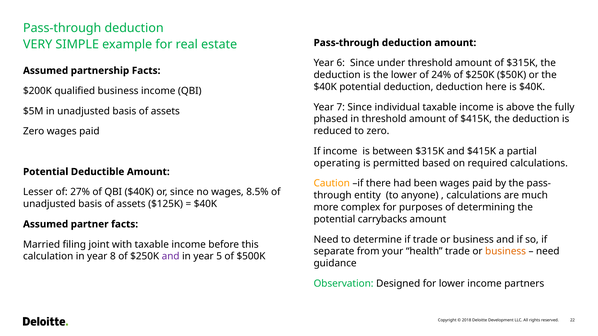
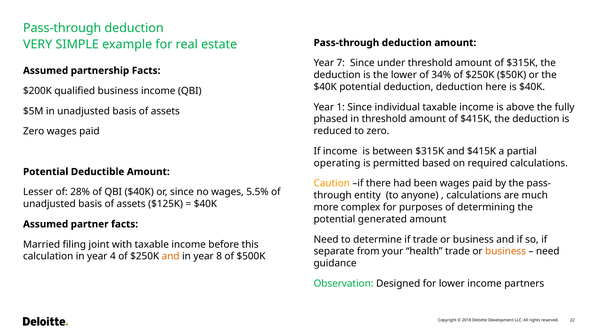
6: 6 -> 7 (341, 63)
24%: 24% -> 34% (441, 75)
7: 7 -> 1 (341, 107)
27%: 27% -> 28% (80, 192)
8.5%: 8.5% -> 5.5% (257, 192)
carrybacks: carrybacks -> generated (382, 219)
8: 8 -> 4 (113, 257)
and colour: purple -> orange (171, 257)
5: 5 -> 8 (219, 257)
